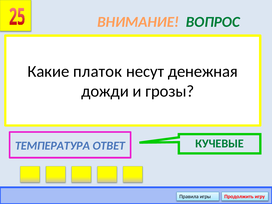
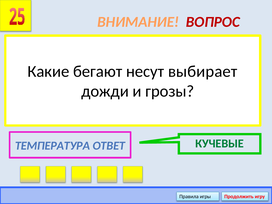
ВОПРОС colour: green -> red (213, 22)
платок: платок -> бегают (98, 71)
денежная: денежная -> выбирает (203, 71)
